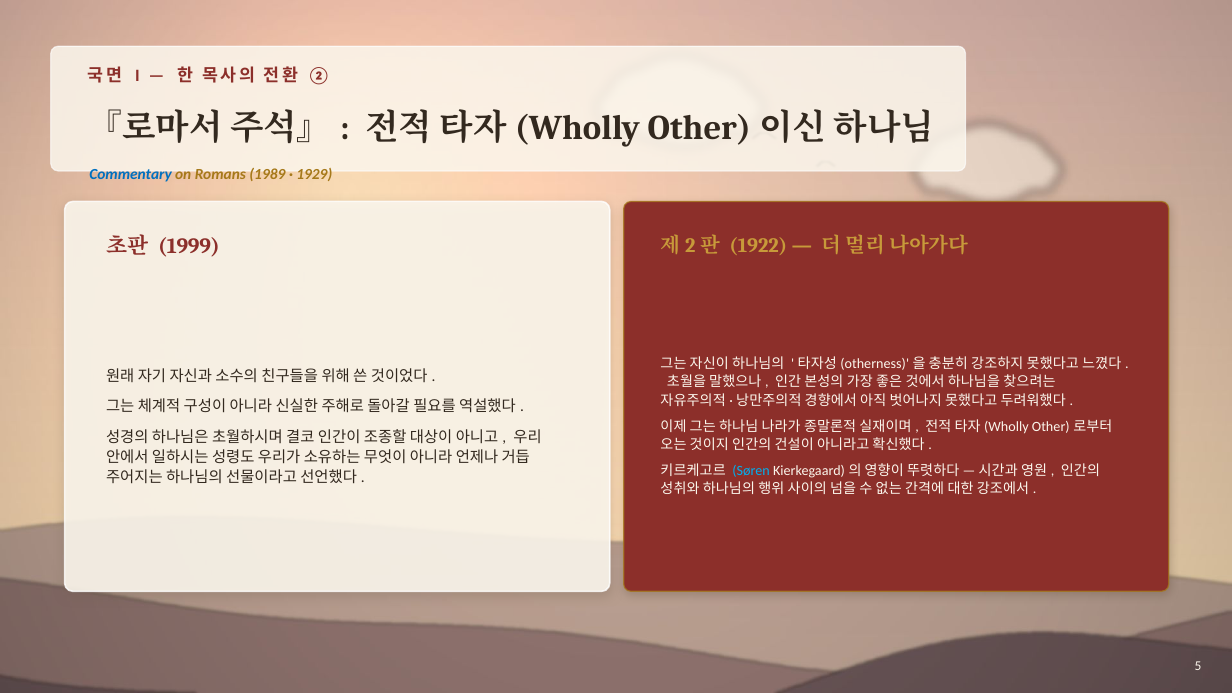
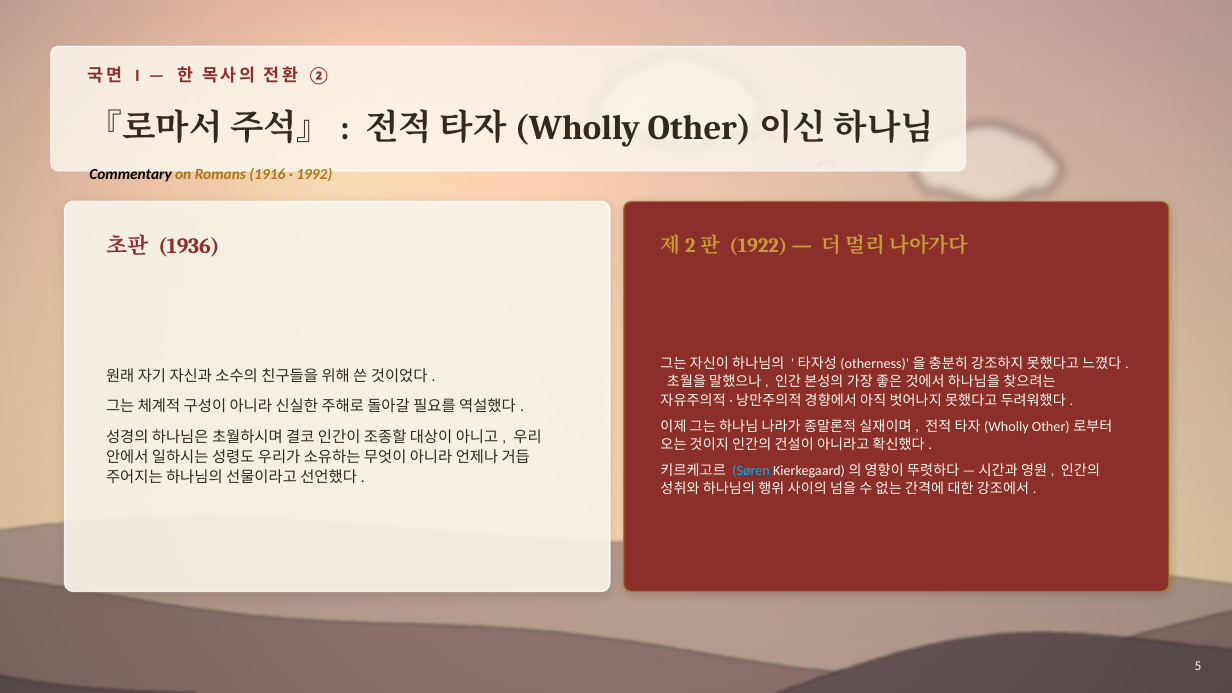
Commentary colour: blue -> black (131, 175)
1989: 1989 -> 1916 (267, 175)
1929: 1929 -> 1992 (314, 175)
1999: 1999 -> 1936 (189, 246)
